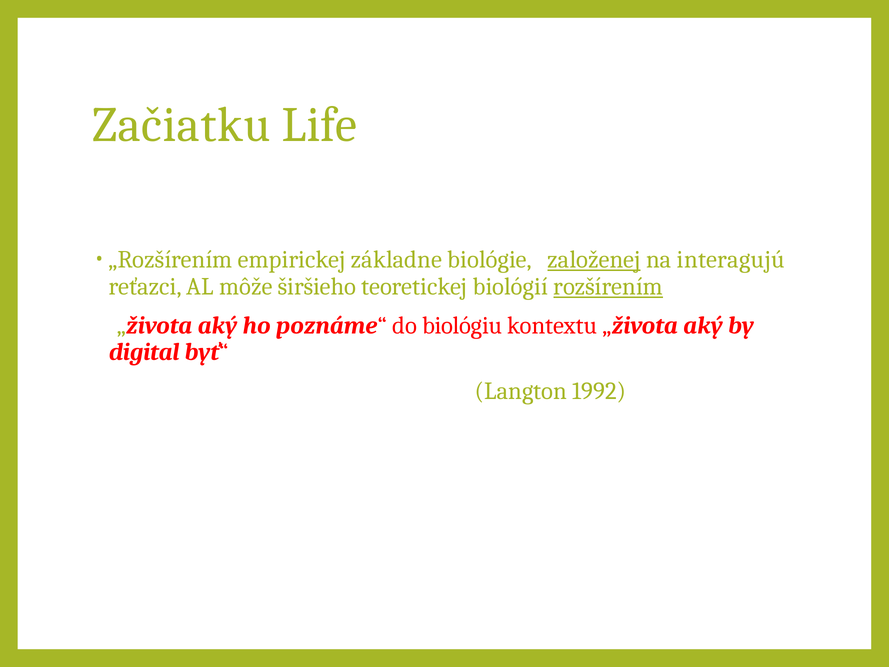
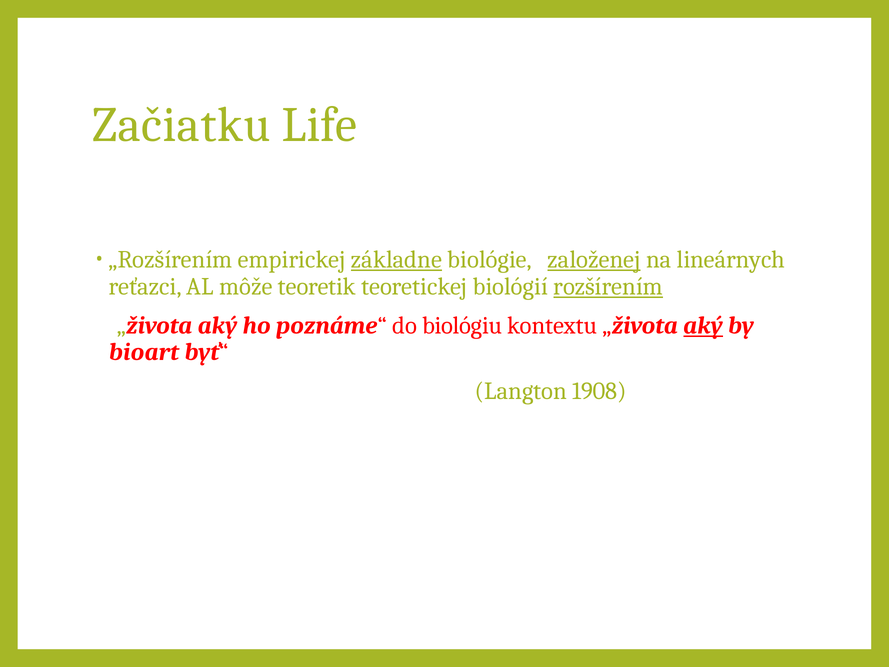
základne underline: none -> present (396, 260)
interagujú: interagujú -> lineárnych (731, 260)
širšieho: širšieho -> teoretik (317, 286)
aký underline: none -> present (703, 325)
digital: digital -> bioart (144, 352)
1992: 1992 -> 1908 (599, 391)
